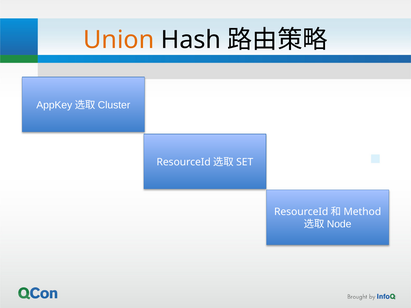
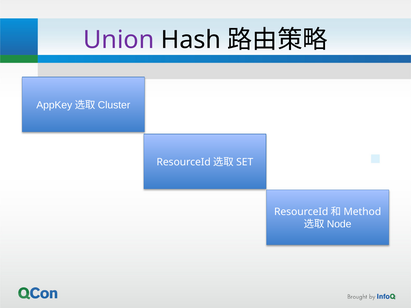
Union colour: orange -> purple (119, 40)
